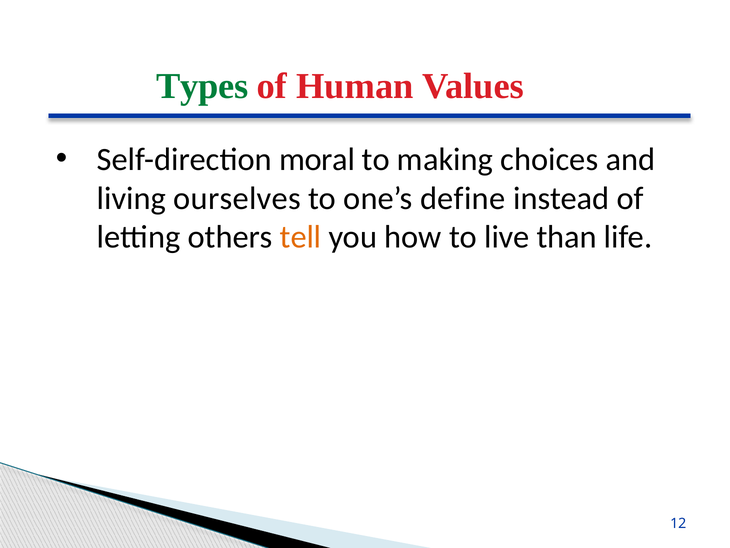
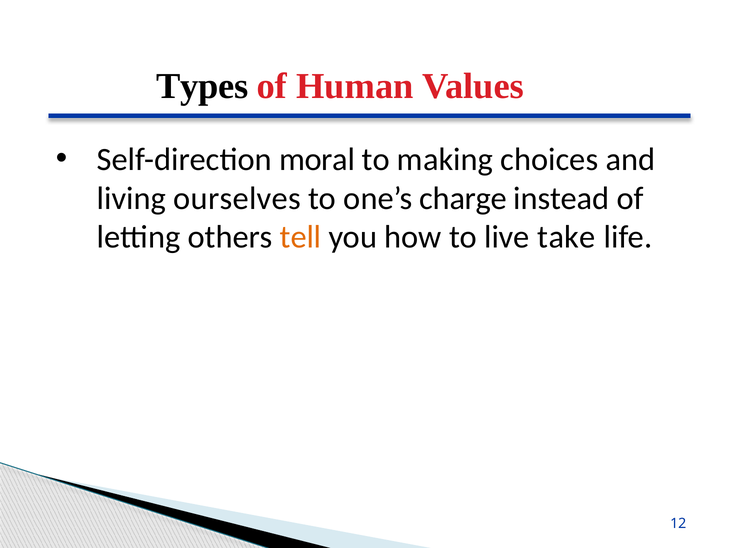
Types colour: green -> black (202, 86)
define: define -> charge (463, 198)
than: than -> take (566, 237)
